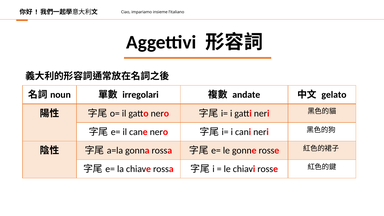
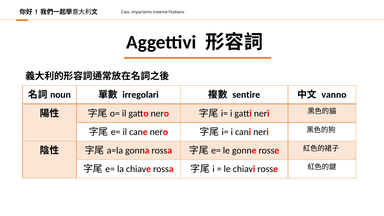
andate: andate -> sentire (246, 95)
gelato: gelato -> vanno (334, 95)
